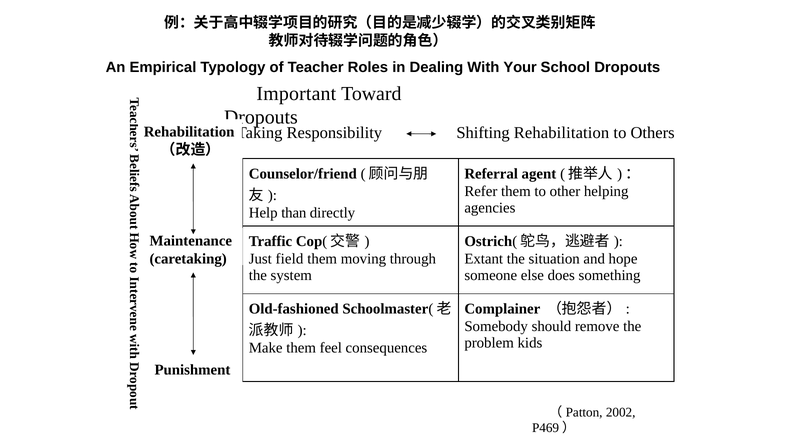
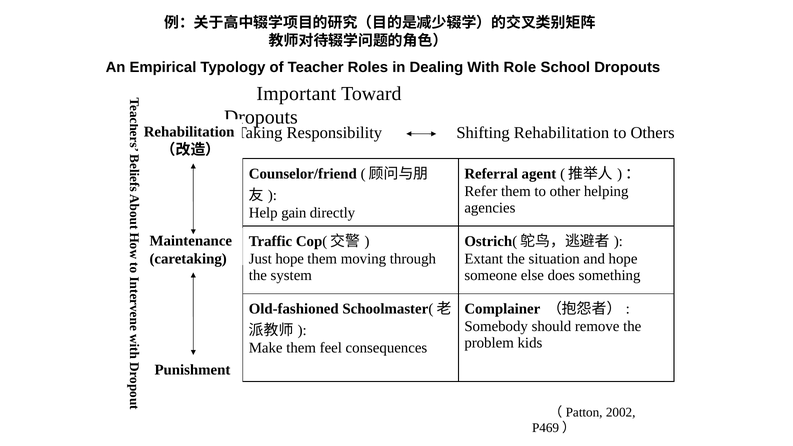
Your: Your -> Role (520, 67)
than: than -> gain (294, 213)
Just field: field -> hope (290, 259)
